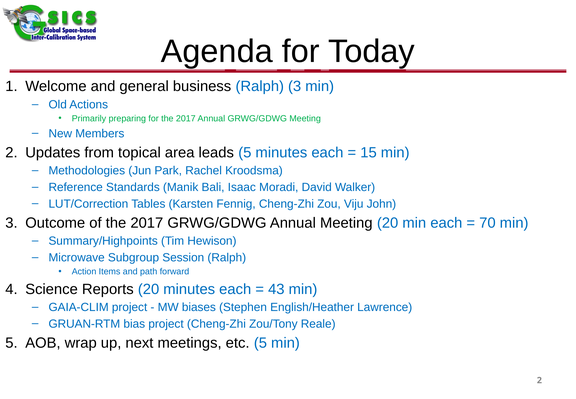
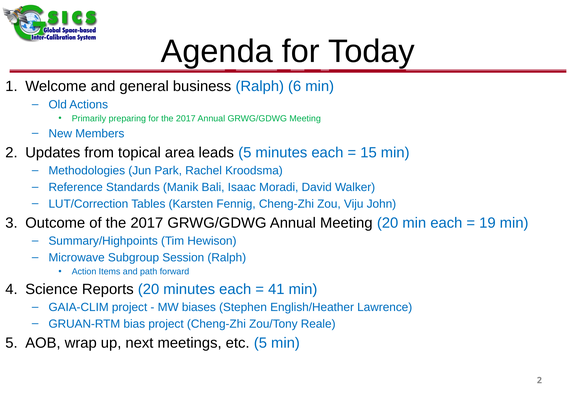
Ralph 3: 3 -> 6 (295, 86)
70: 70 -> 19 (487, 223)
43: 43 -> 41 (276, 289)
